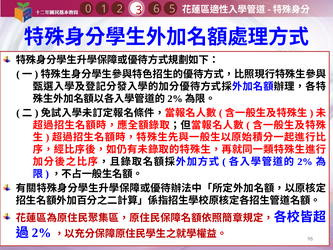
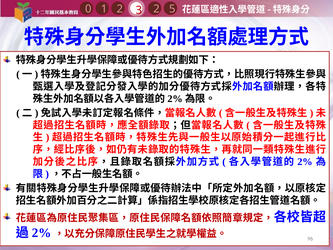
1 6: 6 -> 2 (156, 9)
